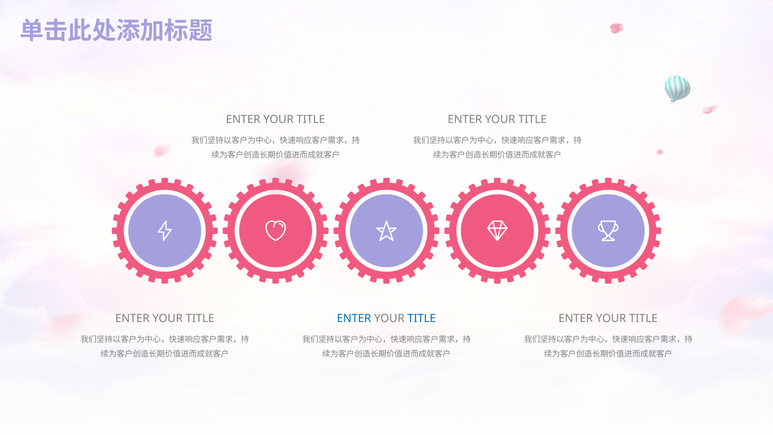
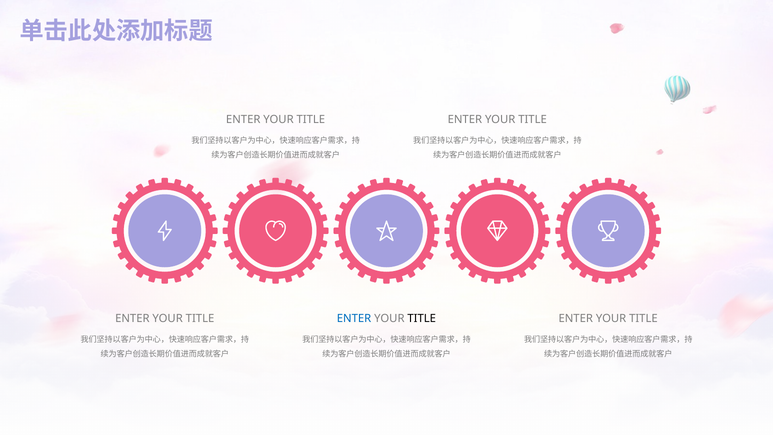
TITLE colour: blue -> black (422, 319)
